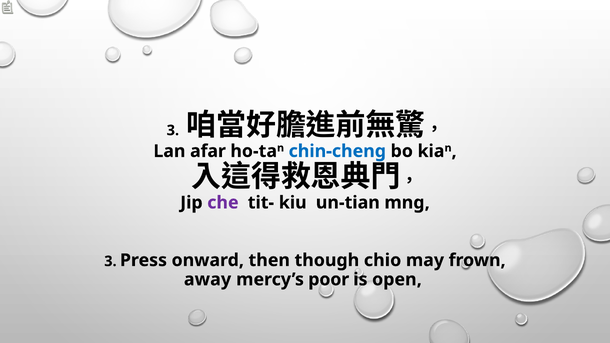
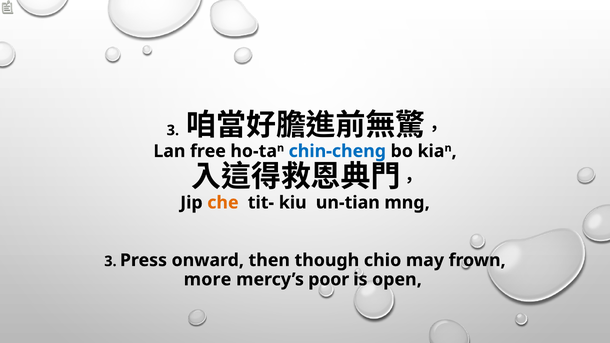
afar: afar -> free (208, 151)
che colour: purple -> orange (223, 203)
away: away -> more (208, 280)
